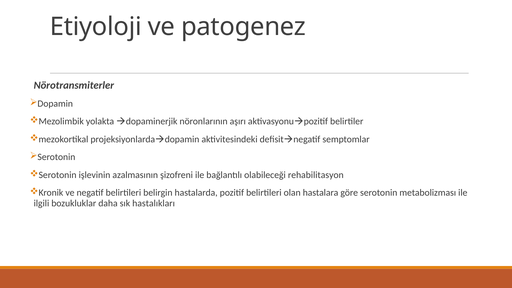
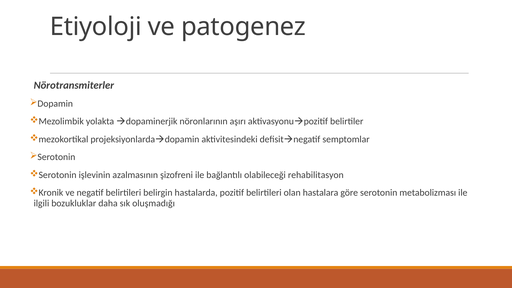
hastalıkları: hastalıkları -> oluşmadığı (154, 203)
